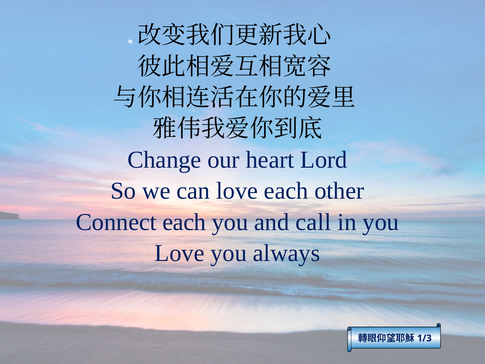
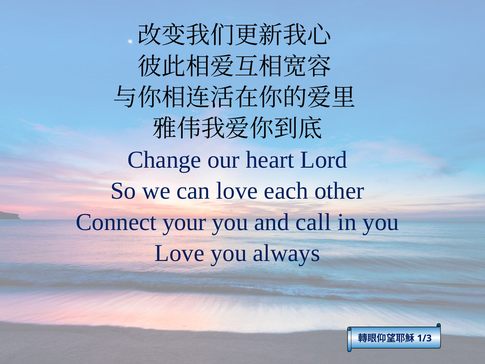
Connect each: each -> your (184, 222)
